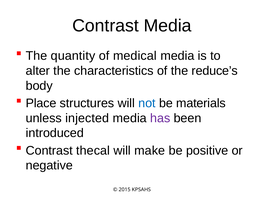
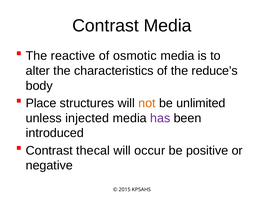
quantity: quantity -> reactive (73, 56)
medical: medical -> osmotic (135, 56)
not colour: blue -> orange (147, 103)
materials: materials -> unlimited (201, 103)
make: make -> occur (150, 151)
